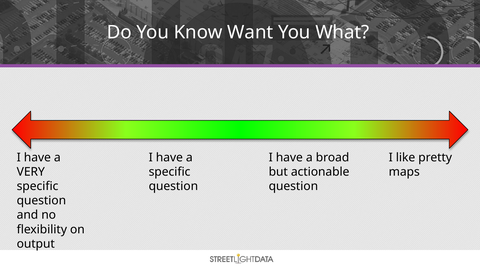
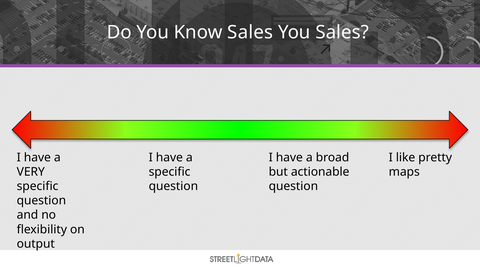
Know Want: Want -> Sales (250, 32)
You What: What -> Sales (342, 32)
